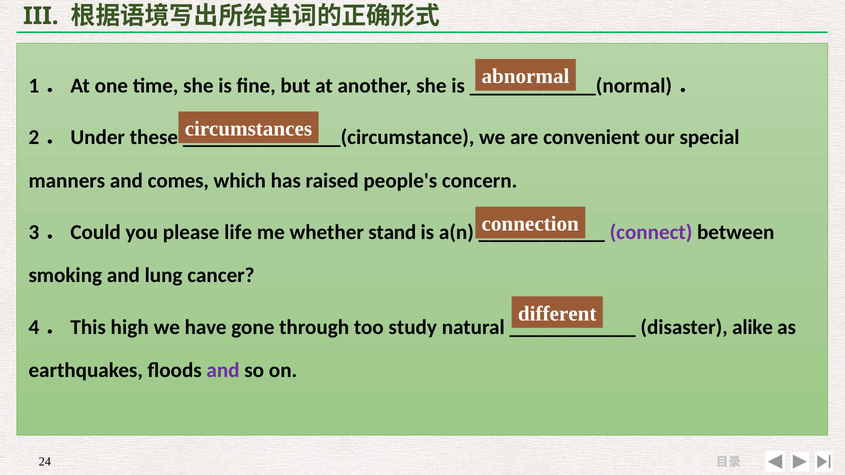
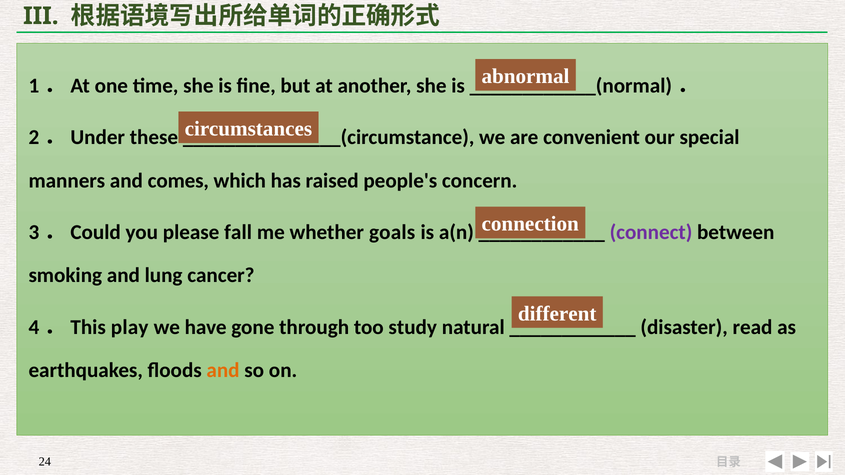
life: life -> fall (238, 233)
stand: stand -> goals (392, 233)
high: high -> play (130, 328)
alike: alike -> read (752, 328)
and colour: purple -> orange (223, 371)
